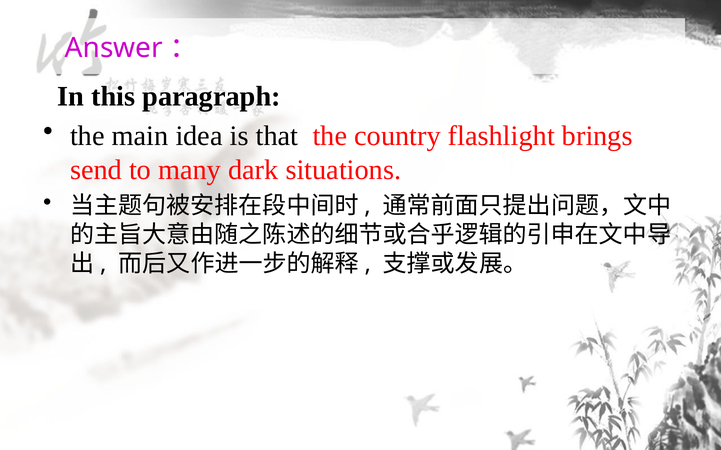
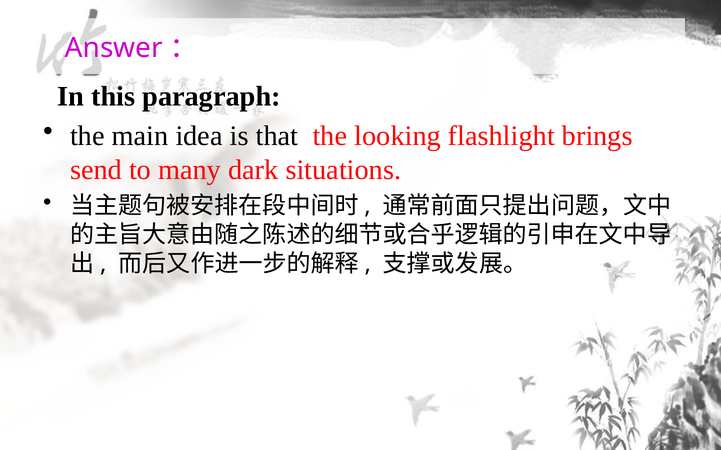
country: country -> looking (398, 136)
